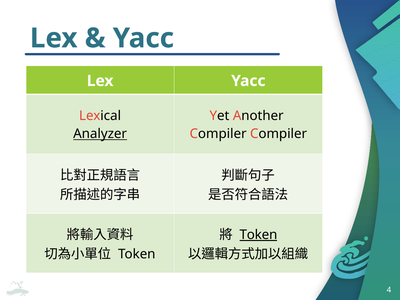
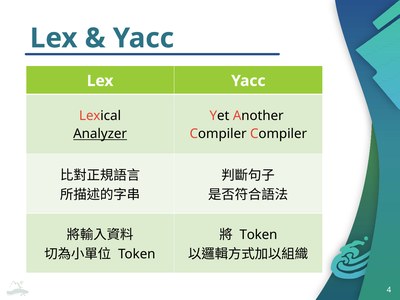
Token underline: present -> none (258, 235)
